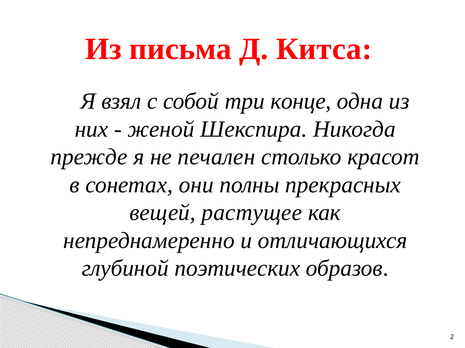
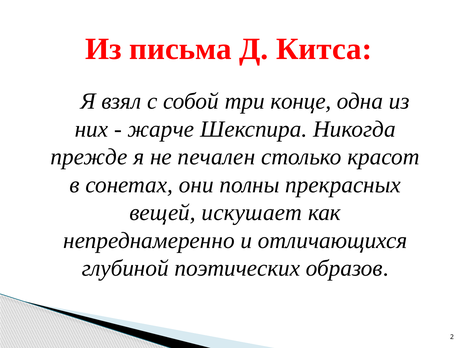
женой: женой -> жарче (161, 129)
растущее: растущее -> искушает (252, 213)
